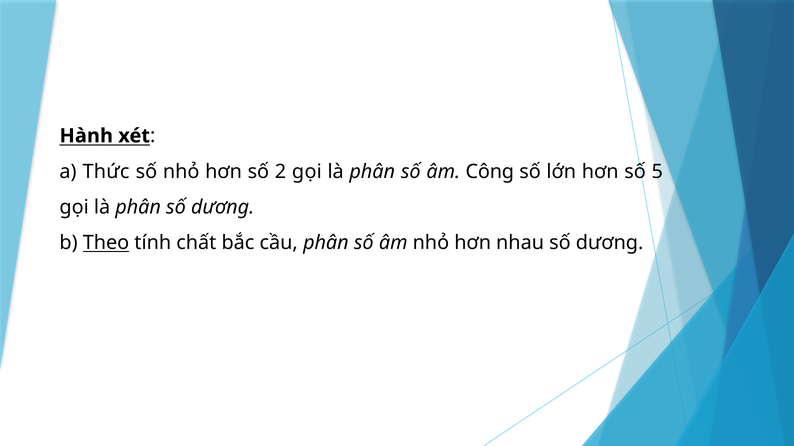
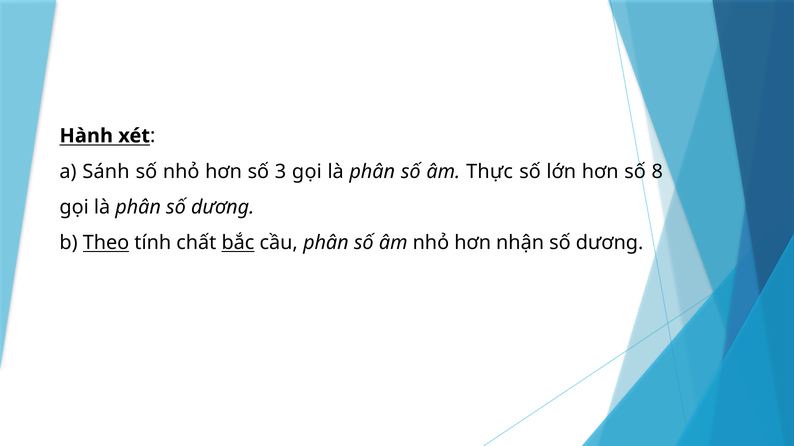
Thức: Thức -> Sánh (106, 172)
2: 2 -> 3 (281, 172)
Công: Công -> Thực (490, 172)
5: 5 -> 8 (657, 172)
bắc underline: none -> present (238, 243)
nhau: nhau -> nhận (520, 243)
